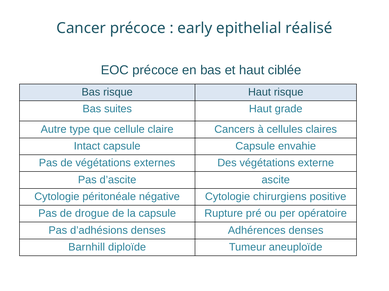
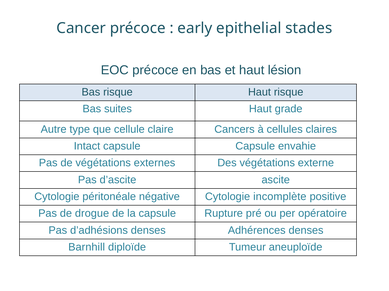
réalisé: réalisé -> stades (309, 28)
ciblée: ciblée -> lésion (285, 70)
chirurgiens: chirurgiens -> incomplète (280, 197)
